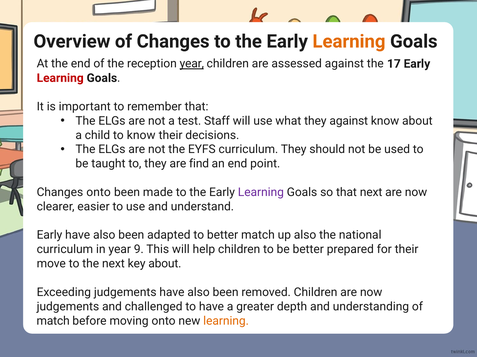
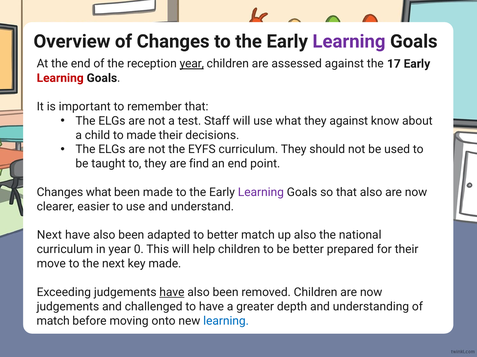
Learning colour: orange -> purple (349, 42)
to know: know -> made (141, 135)
Changes onto: onto -> what (99, 193)
that next: next -> also (371, 193)
Early: Early -> Next (49, 236)
9: 9 -> 0 (139, 250)
key about: about -> made (165, 264)
have underline: none -> present (172, 293)
learning colour: orange -> blue (226, 321)
